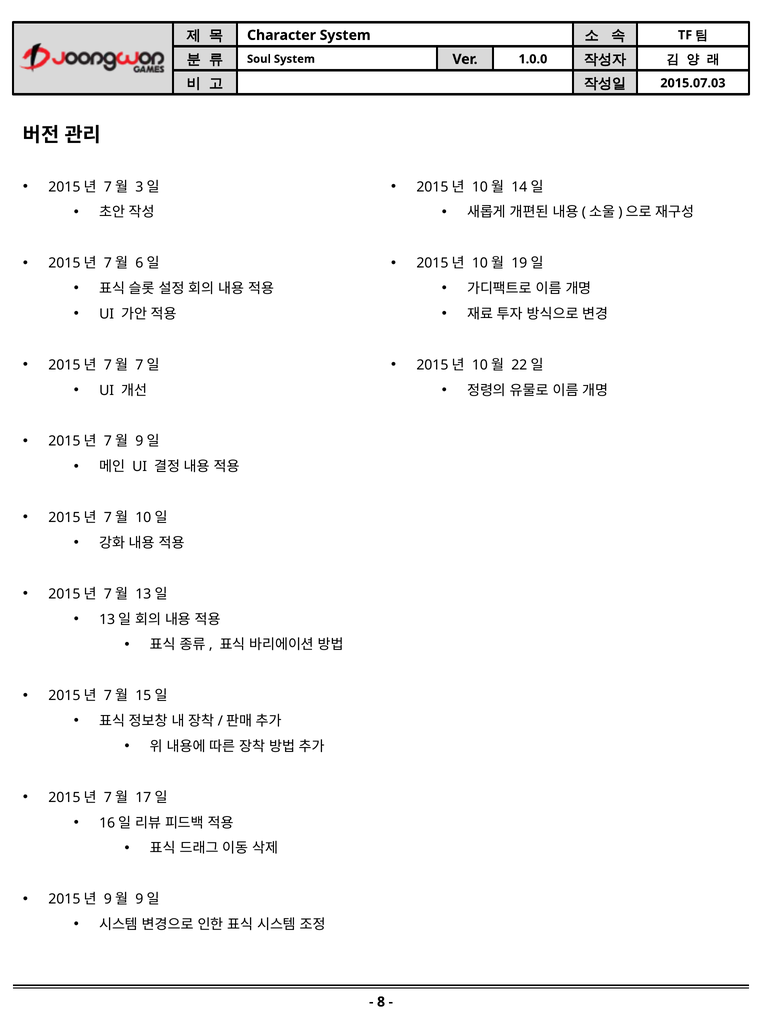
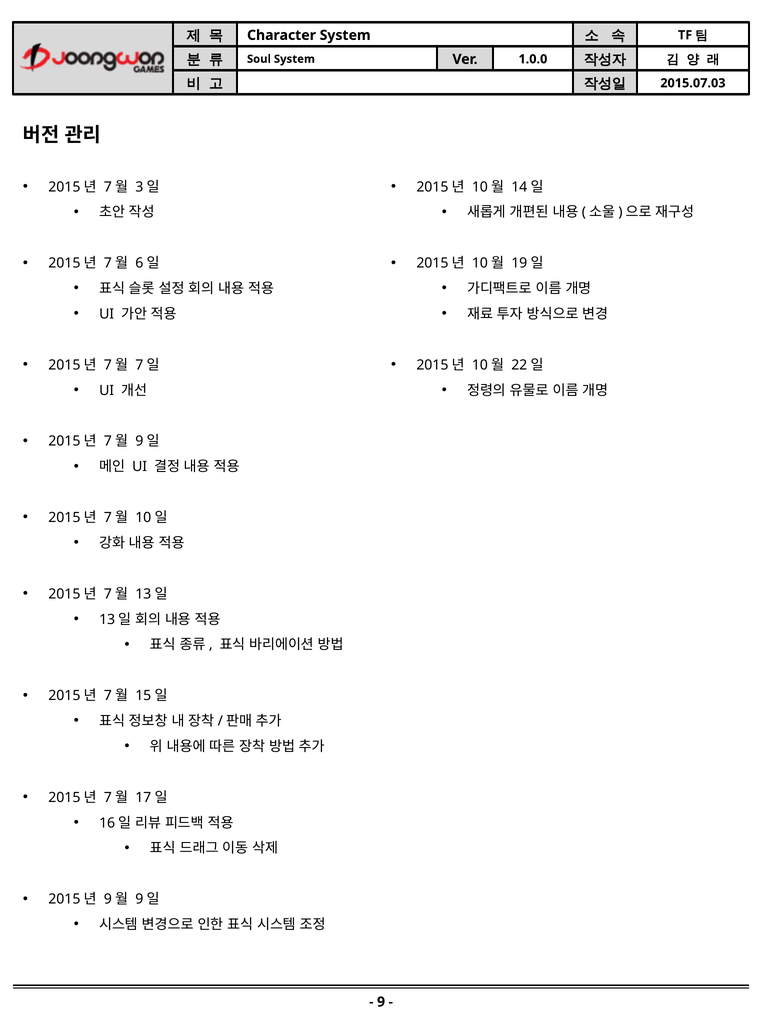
8: 8 -> 9 (381, 1002)
